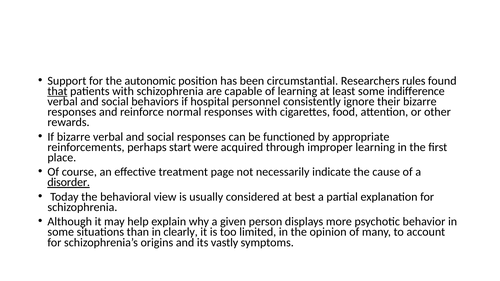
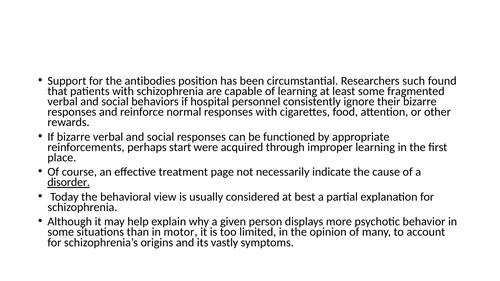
autonomic: autonomic -> antibodies (150, 81)
rules: rules -> such (414, 81)
that underline: present -> none (57, 91)
indifference: indifference -> fragmented (416, 91)
clearly: clearly -> motor (181, 232)
